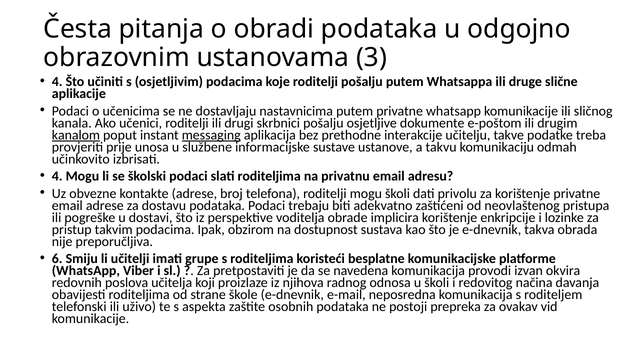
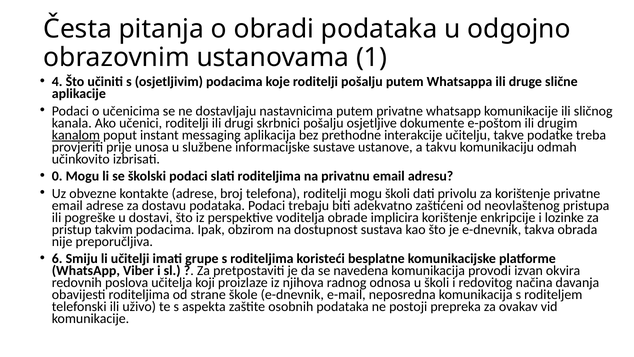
3: 3 -> 1 (371, 57)
messaging underline: present -> none (211, 135)
4: 4 -> 0 (57, 176)
